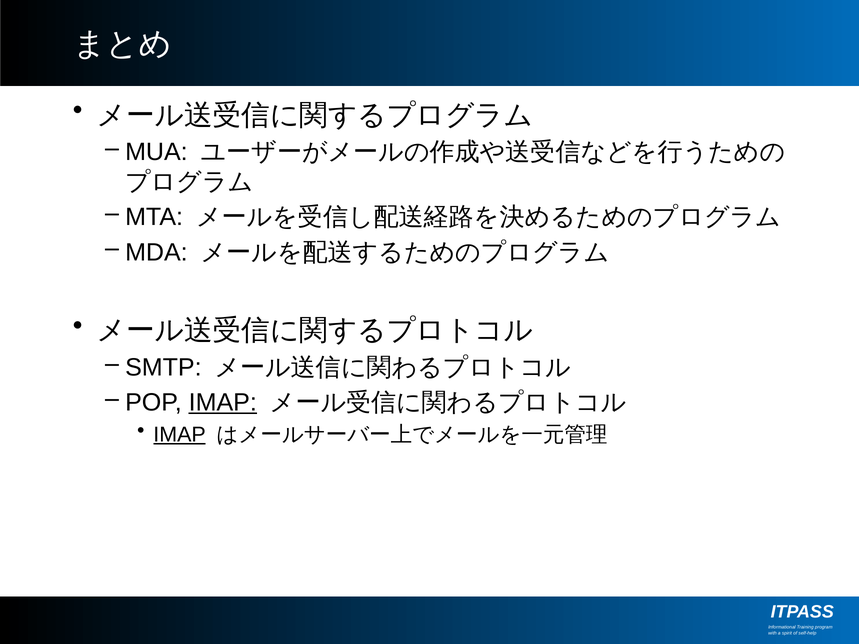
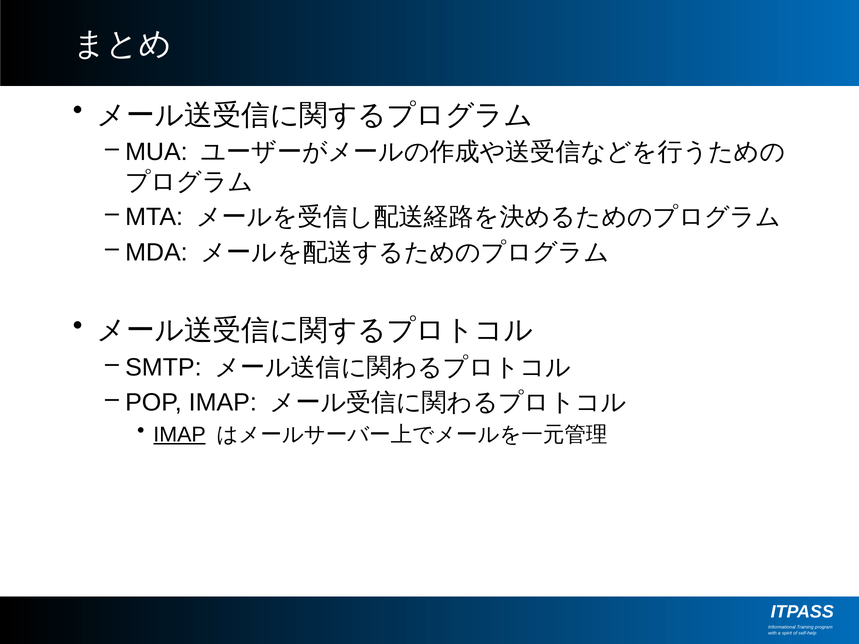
IMAP underline: present -> none (223, 403)
